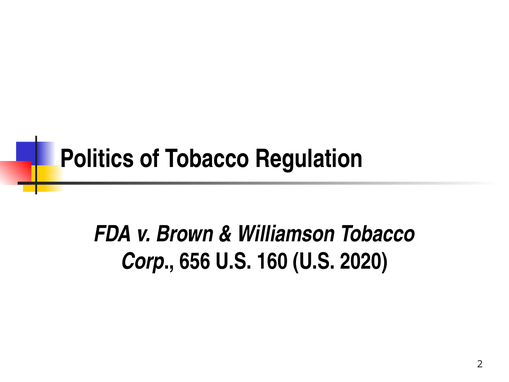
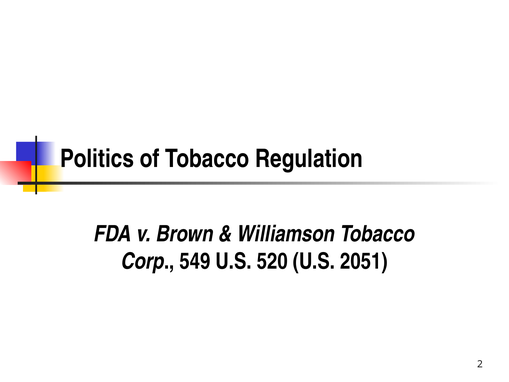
656: 656 -> 549 (195, 261)
160: 160 -> 520 (272, 261)
2020: 2020 -> 2051 (364, 261)
